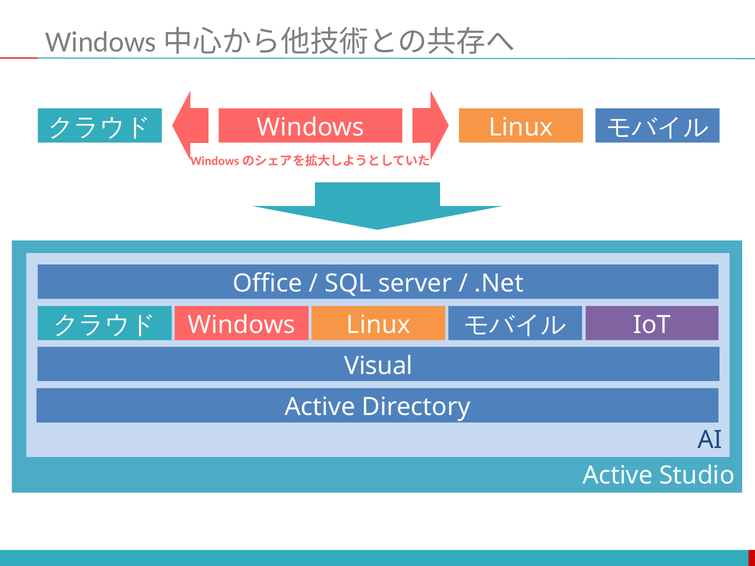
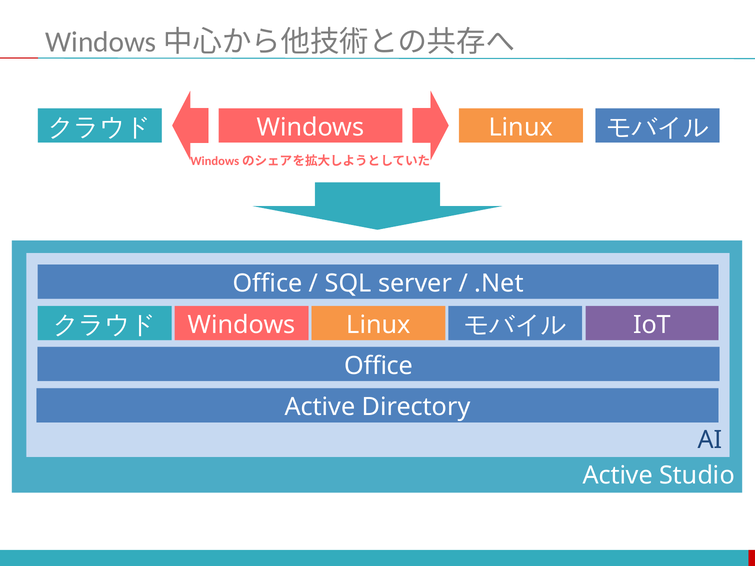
Visual: Visual -> Office (379, 366)
